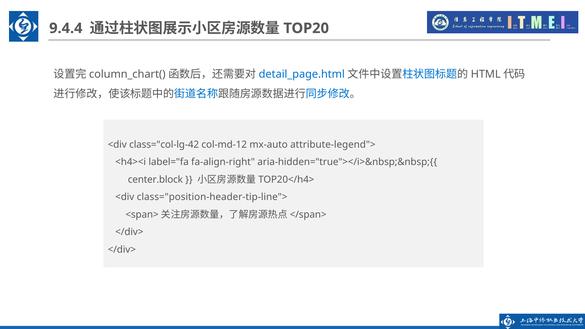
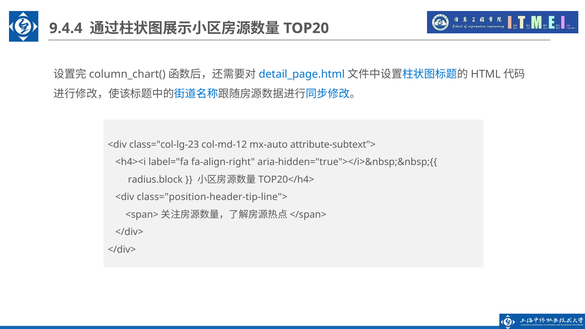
class="col-lg-42: class="col-lg-42 -> class="col-lg-23 (164, 145)
attribute-legend">: attribute-legend"> -> attribute-subtext"> (333, 145)
center.block: center.block -> radius.block (155, 180)
